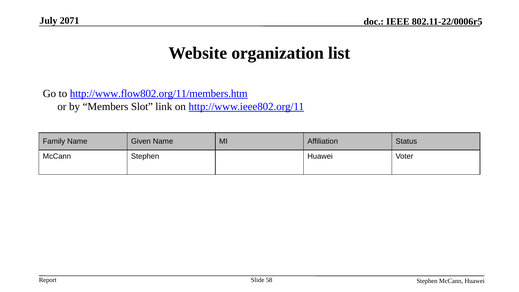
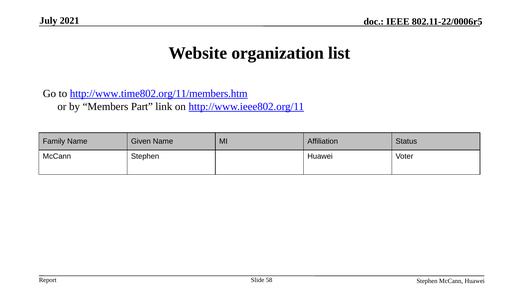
2071: 2071 -> 2021 (69, 21)
http://www.flow802.org/11/members.htm: http://www.flow802.org/11/members.htm -> http://www.time802.org/11/members.htm (159, 94)
Slot: Slot -> Part (142, 107)
